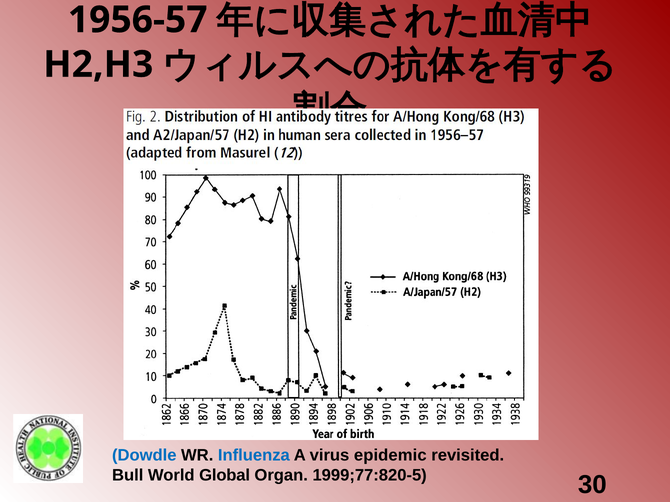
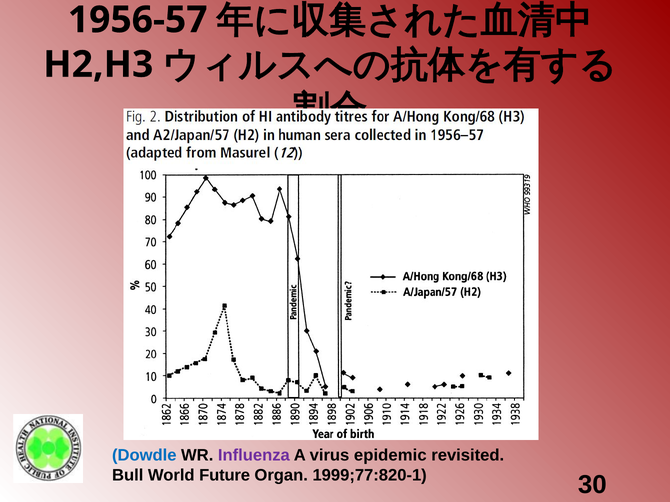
Influenza colour: blue -> purple (254, 456)
Global: Global -> Future (225, 476)
1999;77:820-5: 1999;77:820-5 -> 1999;77:820-1 (370, 476)
